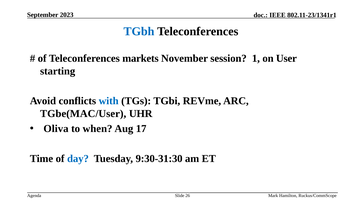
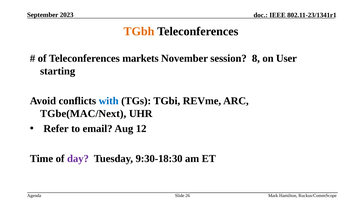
TGbh colour: blue -> orange (139, 31)
1: 1 -> 8 (256, 58)
TGbe(MAC/User: TGbe(MAC/User -> TGbe(MAC/Next (83, 113)
Oliva: Oliva -> Refer (56, 128)
when: when -> email (98, 128)
17: 17 -> 12 (141, 128)
day colour: blue -> purple (78, 158)
9:30-31:30: 9:30-31:30 -> 9:30-18:30 (159, 158)
